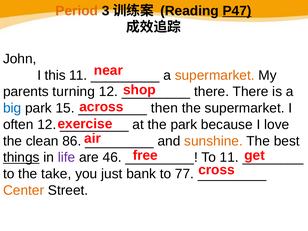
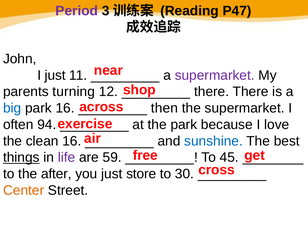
Period colour: orange -> purple (77, 11)
P47 underline: present -> none (237, 11)
I this: this -> just (55, 75)
supermarket colour: orange -> purple (215, 75)
park 15: 15 -> 16 (65, 108)
often 12: 12 -> 94 (47, 125)
clean 86: 86 -> 16 (72, 141)
sunshine colour: orange -> blue (214, 141)
46: 46 -> 59 (112, 157)
To 11: 11 -> 45 (229, 157)
take: take -> after (56, 174)
bank: bank -> store (141, 174)
77: 77 -> 30 (185, 174)
